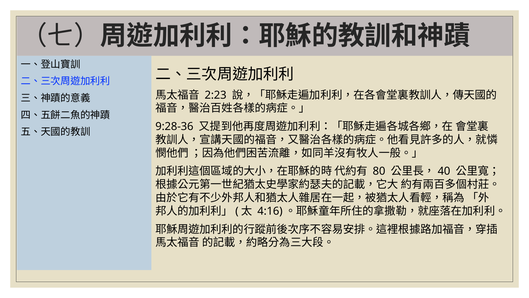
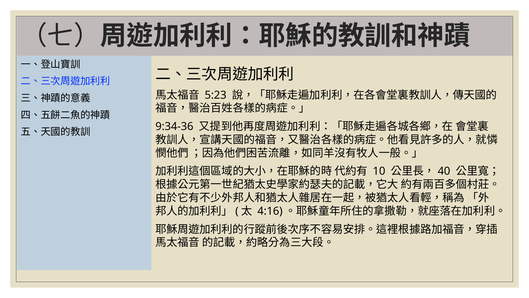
2:23: 2:23 -> 5:23 (216, 95)
9:28-36: 9:28-36 -> 9:34-36 (174, 126)
80: 80 -> 10 (379, 171)
